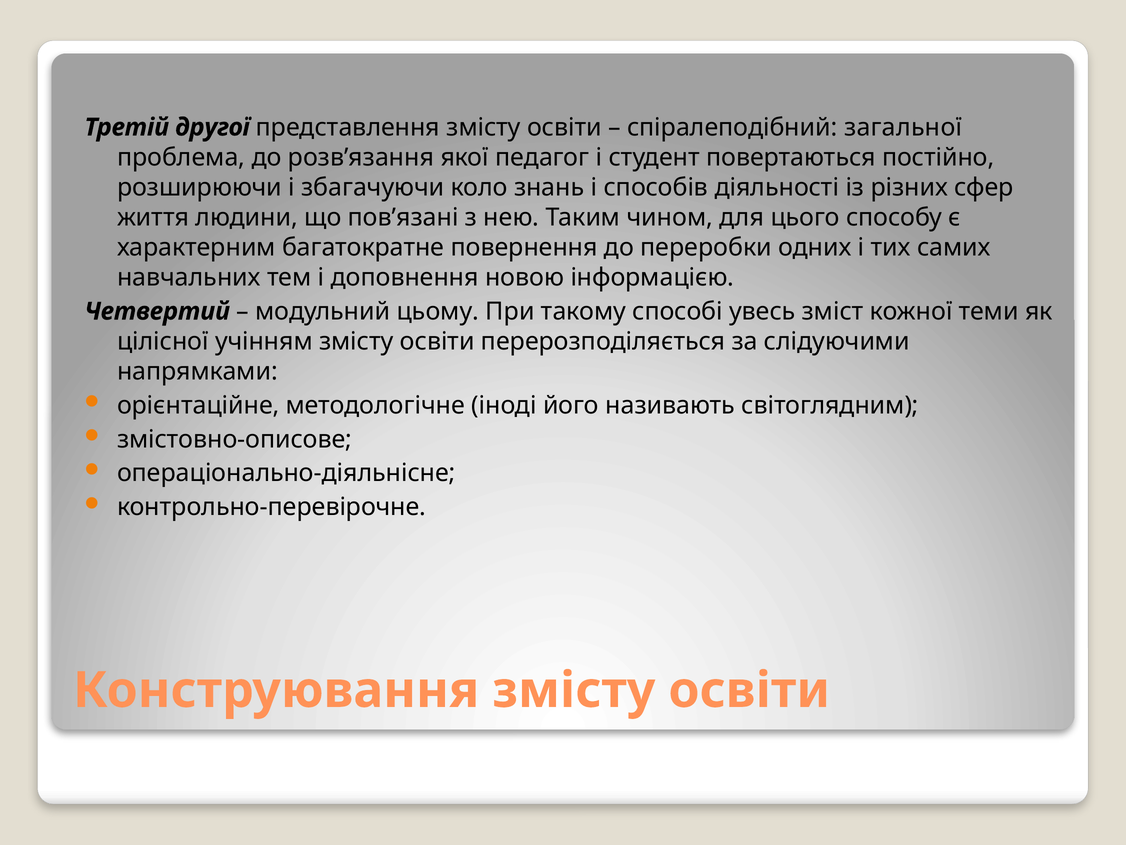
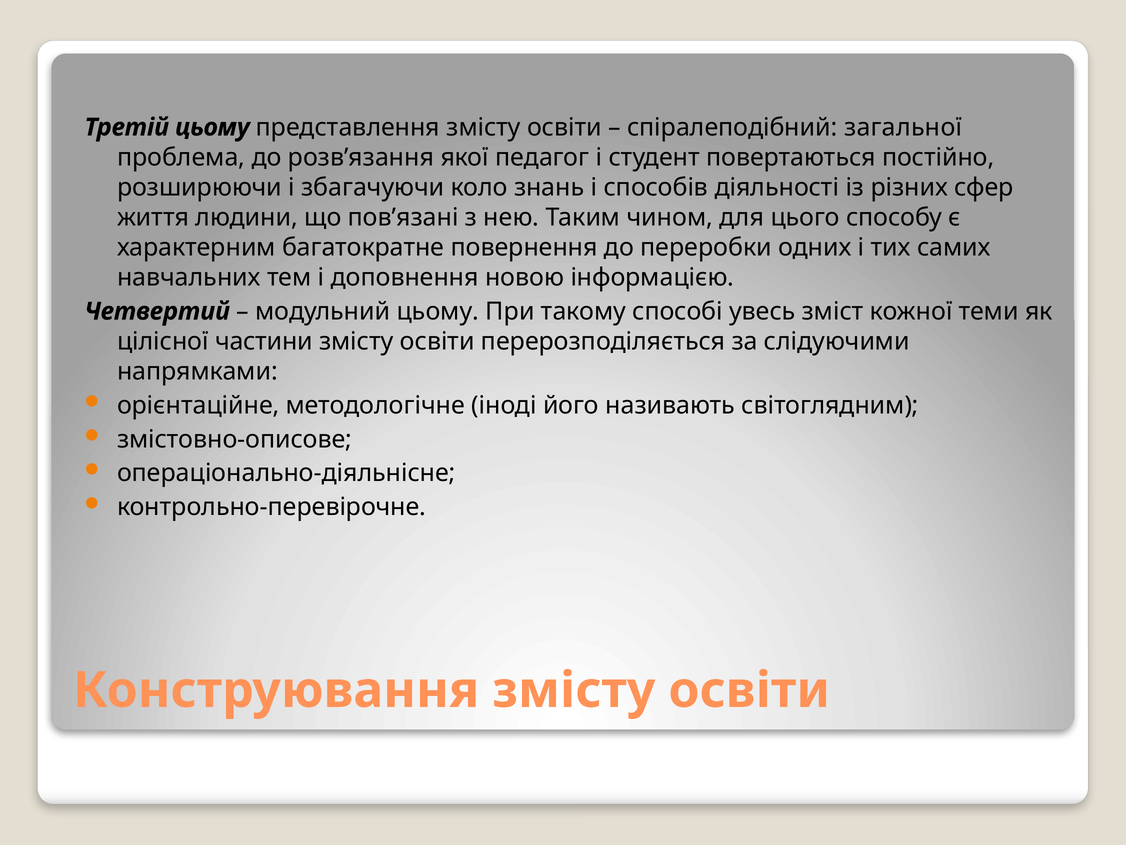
Третій другої: другої -> цьому (212, 127)
учінням: учінням -> частини (264, 341)
